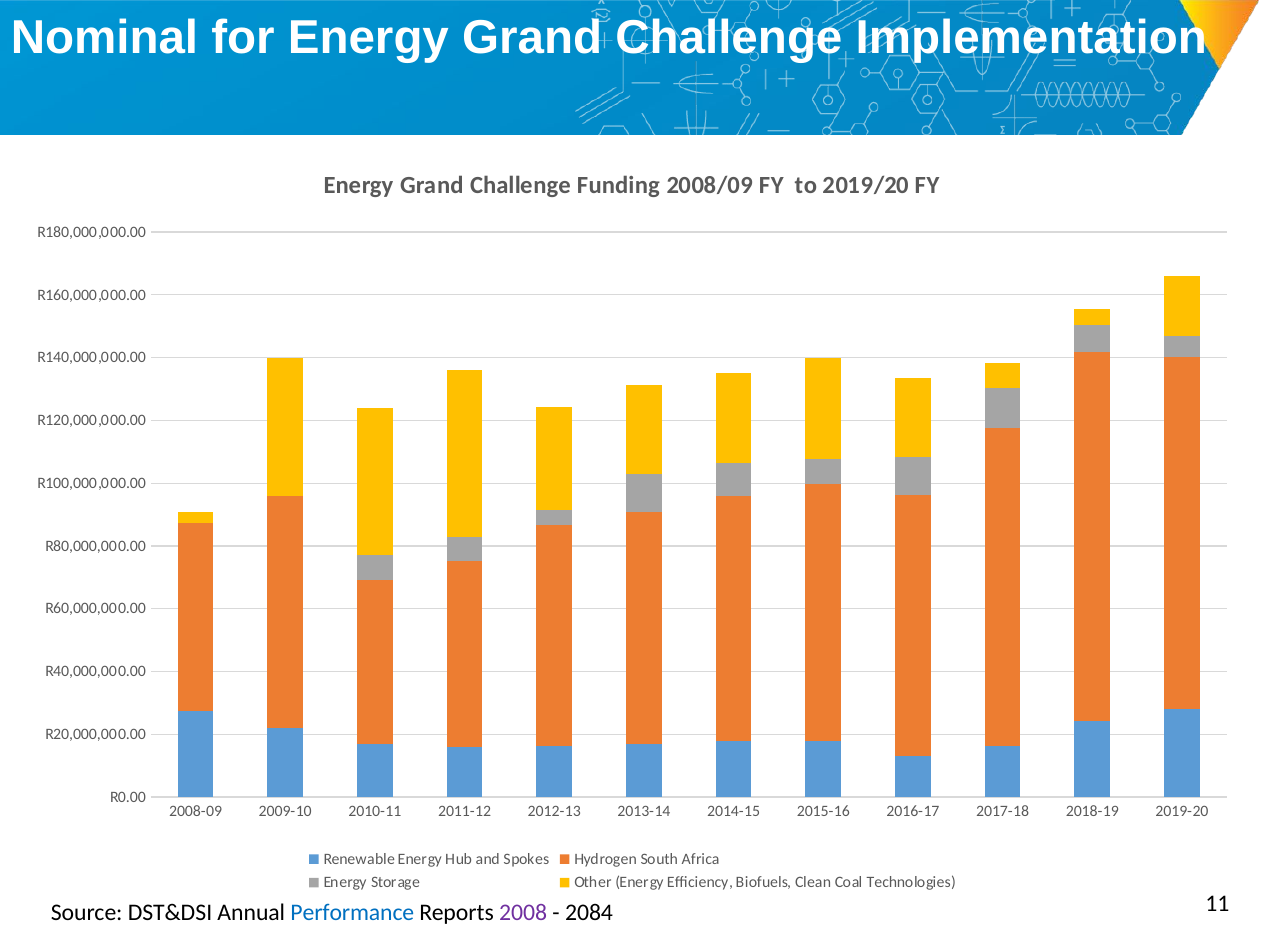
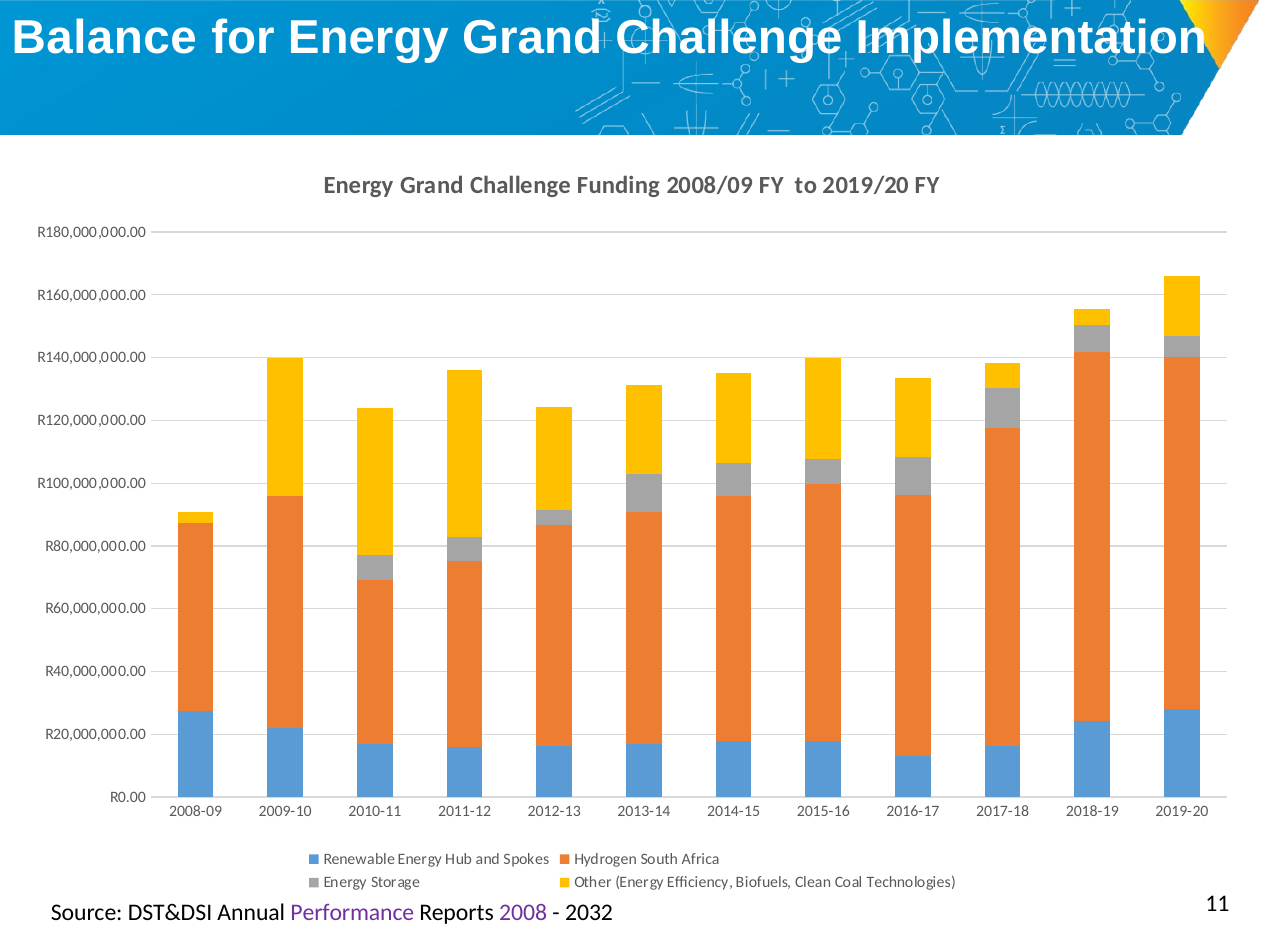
Nominal: Nominal -> Balance (104, 37)
Performance colour: blue -> purple (352, 914)
2084: 2084 -> 2032 (589, 914)
